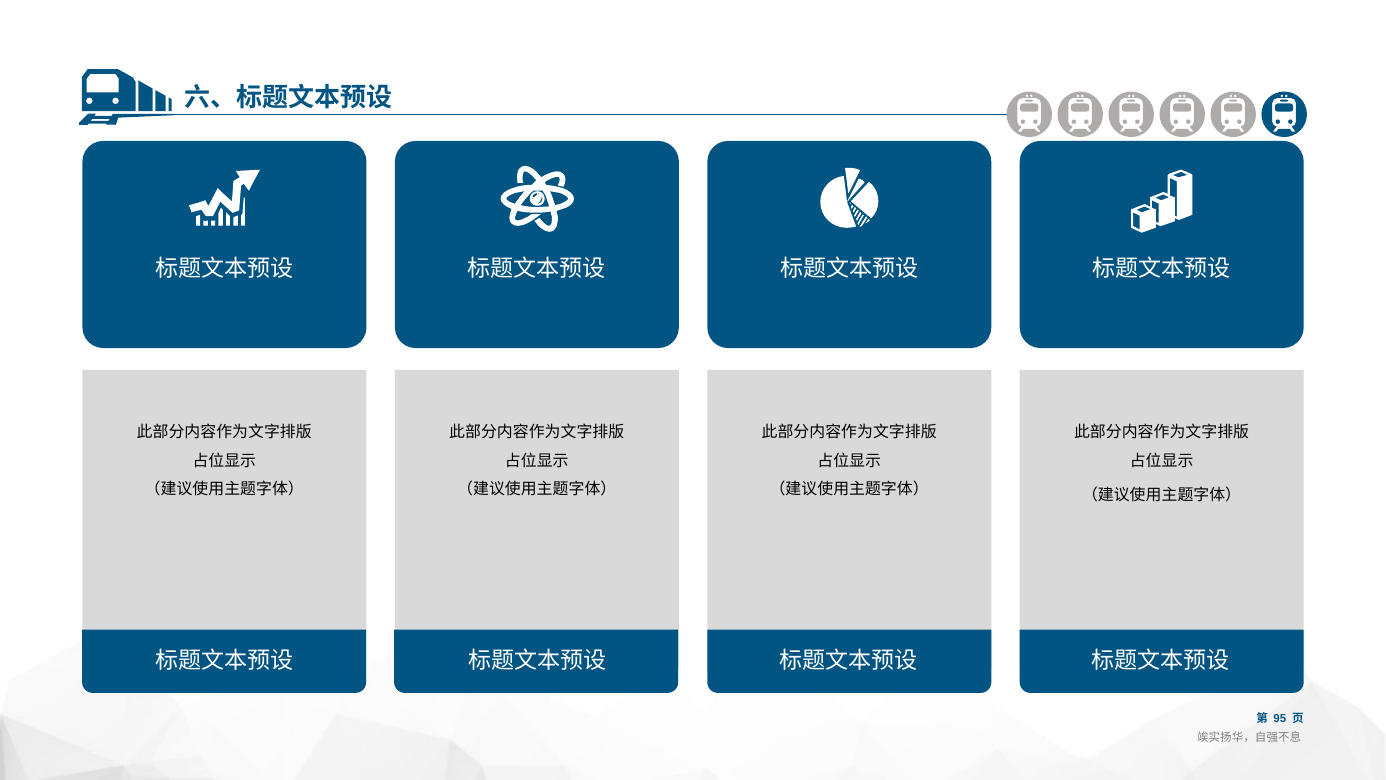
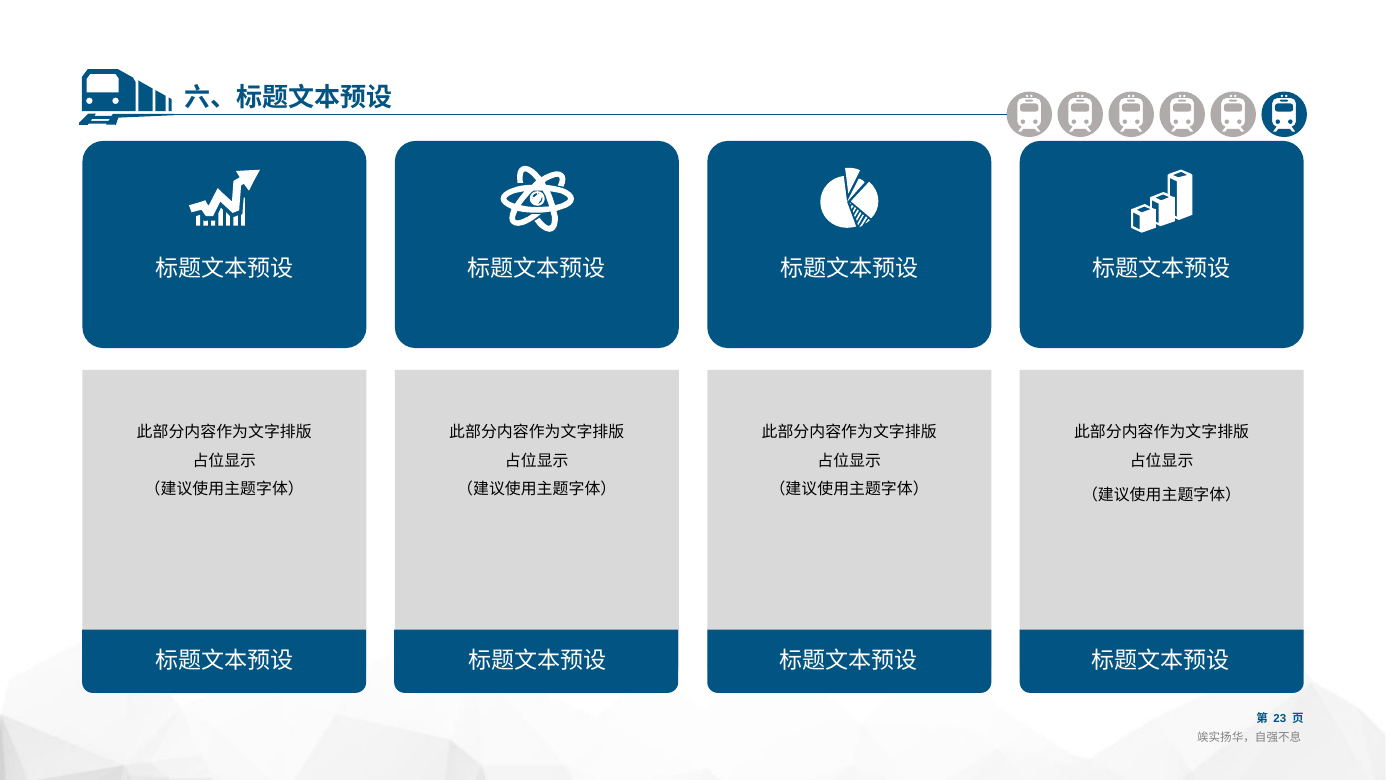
95: 95 -> 23 (1280, 719)
